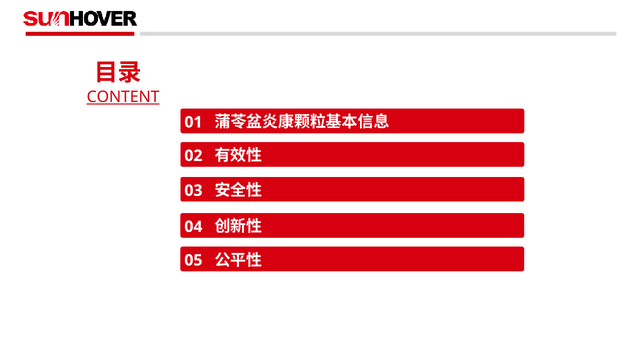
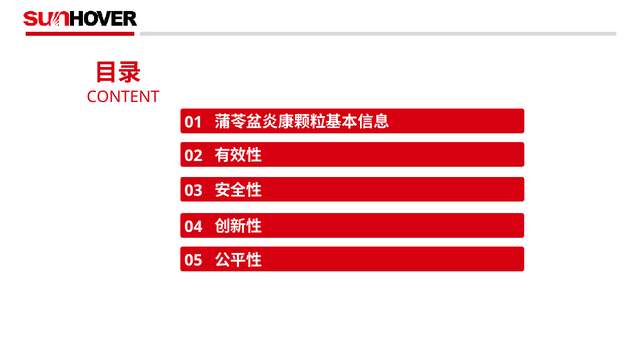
CONTENT underline: present -> none (123, 97)
